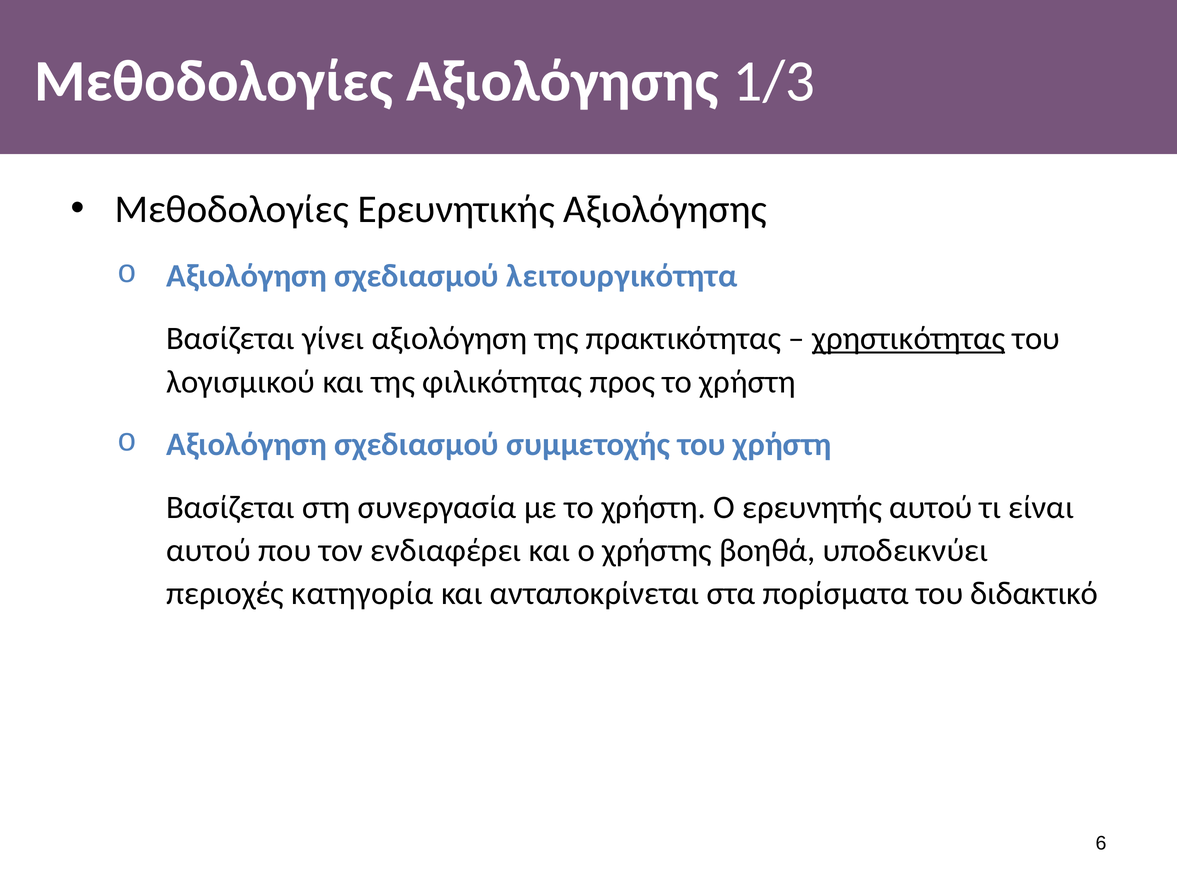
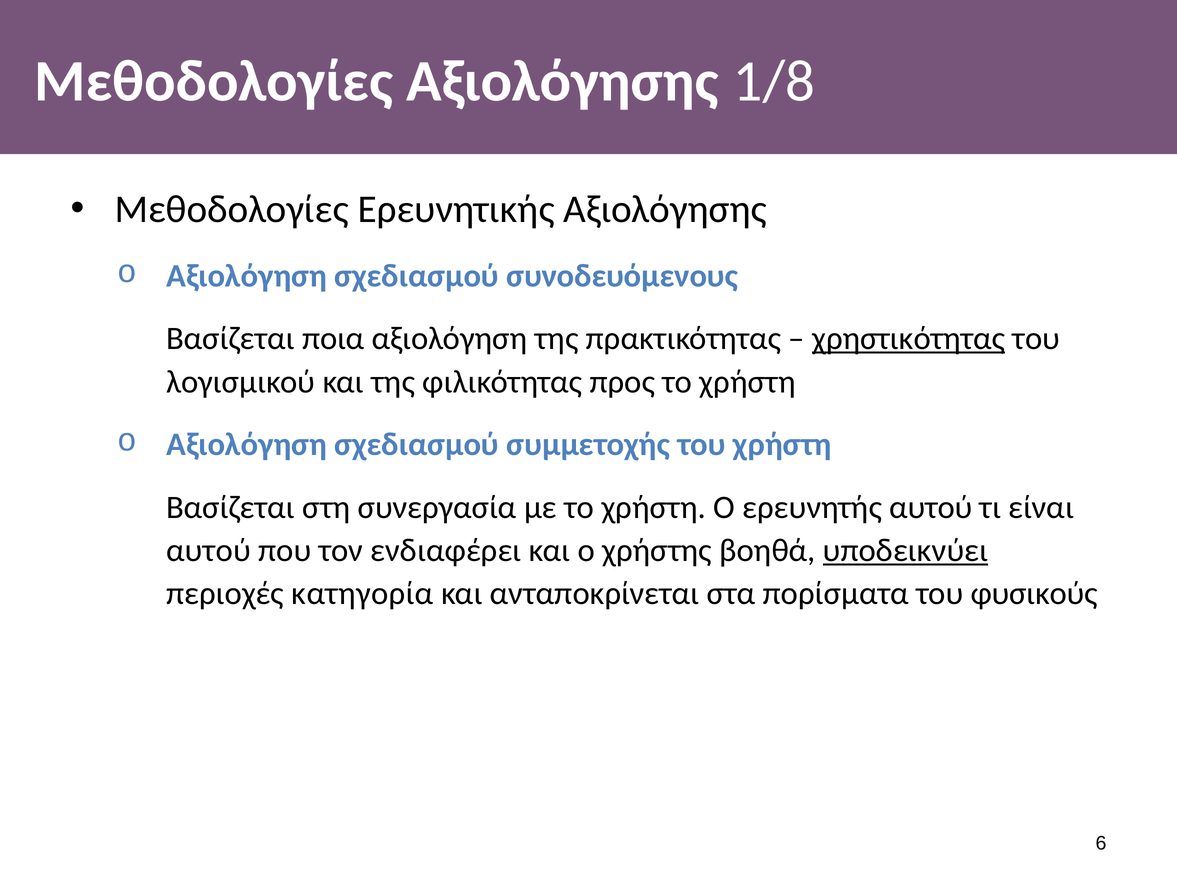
1/3: 1/3 -> 1/8 (774, 81)
λειτουργικότητα: λειτουργικότητα -> συνοδευόμενους (622, 276)
γίνει: γίνει -> ποια (333, 338)
υποδεικνύει underline: none -> present (905, 550)
διδακτικό: διδακτικό -> φυσικούς (1034, 593)
